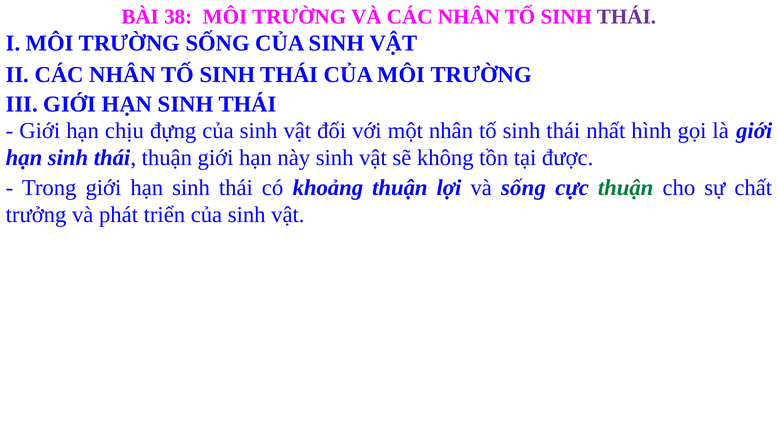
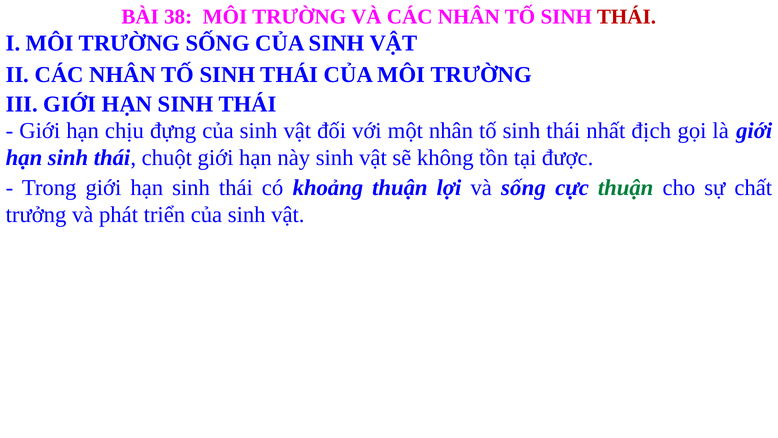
THÁI colour: purple -> red (626, 17)
hình: hình -> địch (651, 131)
thái thuận: thuận -> chuột (167, 158)
